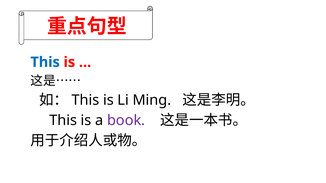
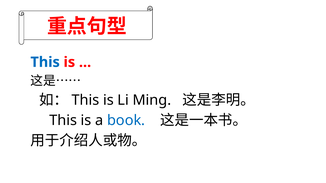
book colour: purple -> blue (126, 121)
